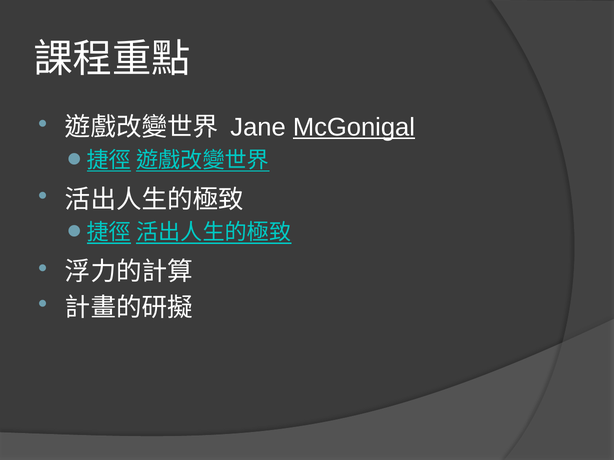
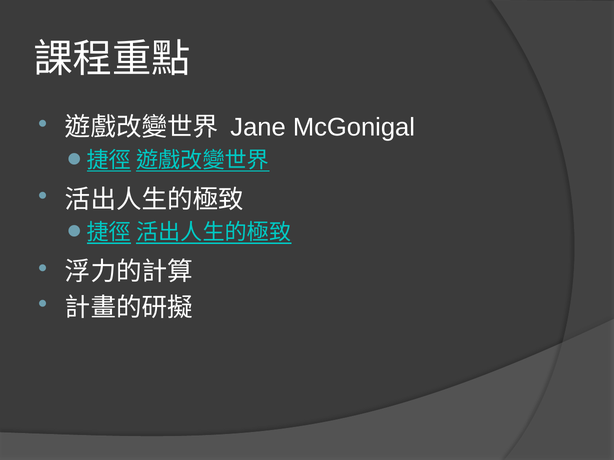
McGonigal underline: present -> none (354, 128)
